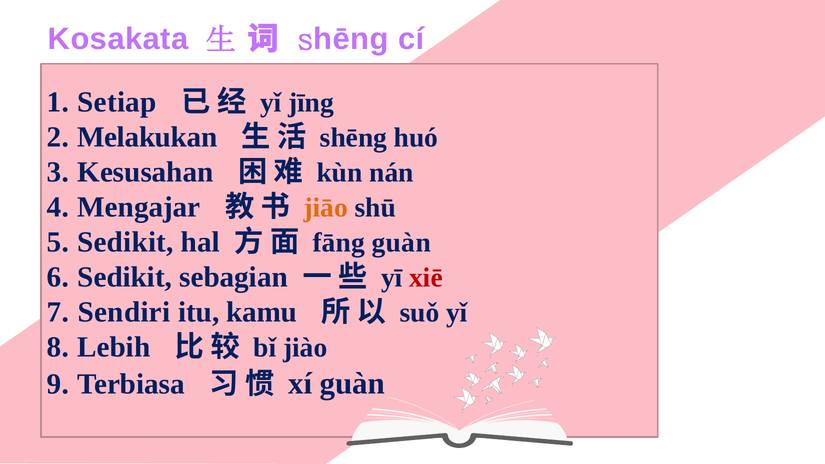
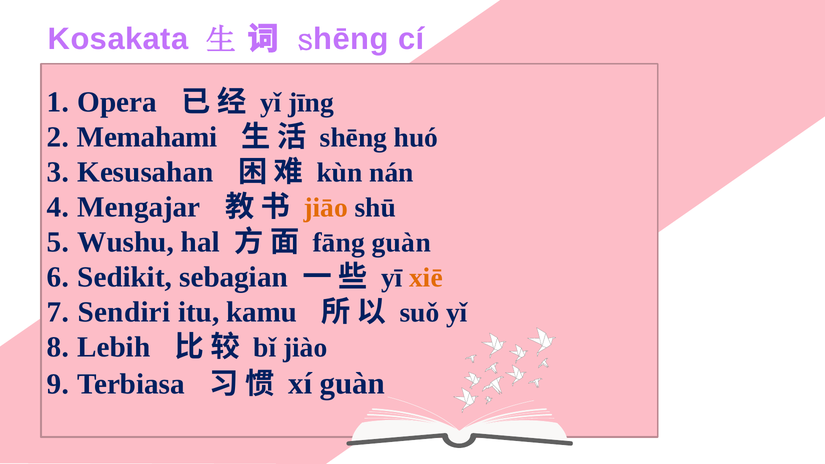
Setiap: Setiap -> Opera (117, 102)
Melakukan: Melakukan -> Memahami (147, 137)
Sedikit: Sedikit -> Wushu (126, 242)
xiē colour: red -> orange (426, 278)
